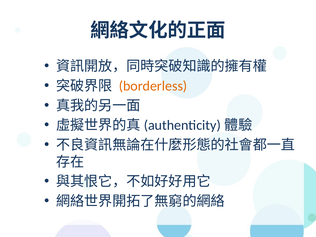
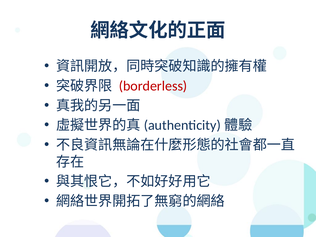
borderless colour: orange -> red (153, 86)
